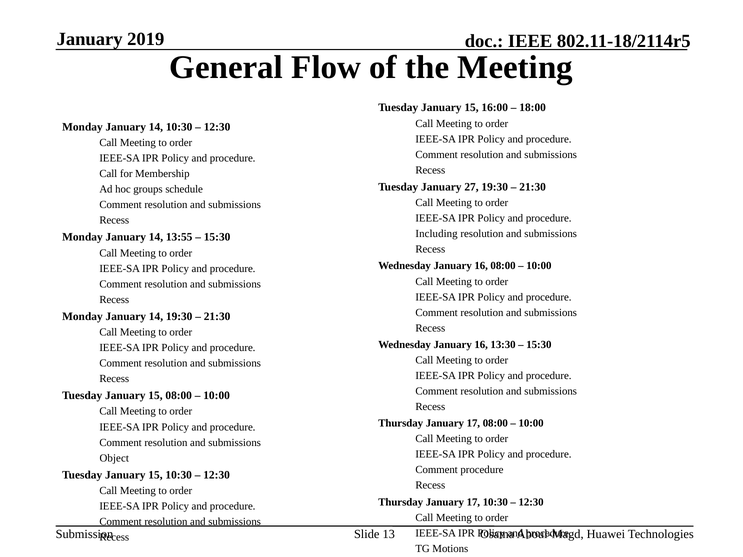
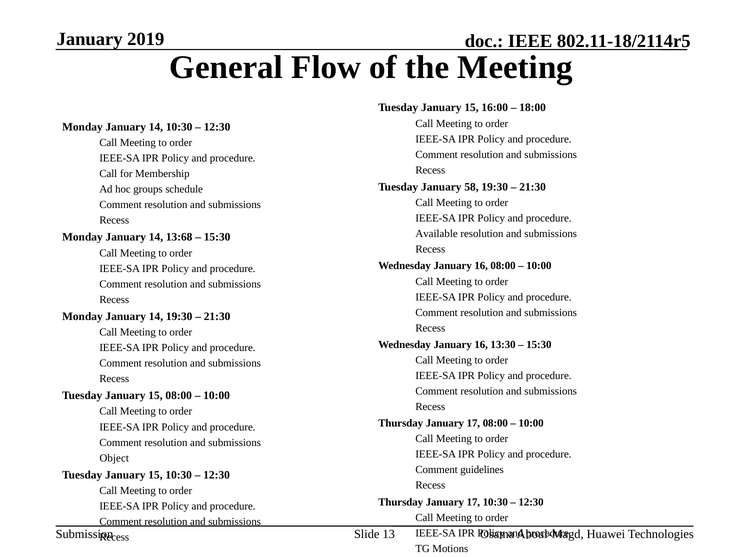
27: 27 -> 58 (472, 187)
Including: Including -> Available (437, 234)
13:55: 13:55 -> 13:68 (179, 237)
Comment procedure: procedure -> guidelines (482, 470)
